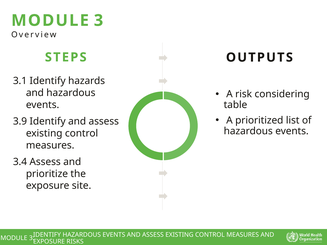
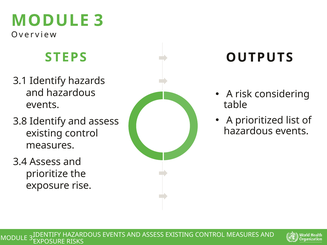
3.9: 3.9 -> 3.8 (20, 121)
site: site -> rise (82, 186)
